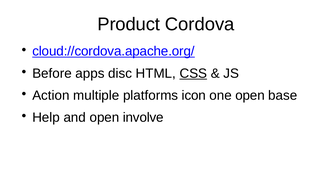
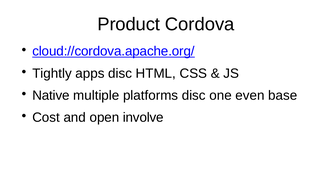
Before: Before -> Tightly (52, 73)
CSS underline: present -> none (193, 73)
Action: Action -> Native (51, 95)
platforms icon: icon -> disc (194, 95)
one open: open -> even (250, 95)
Help: Help -> Cost (46, 117)
